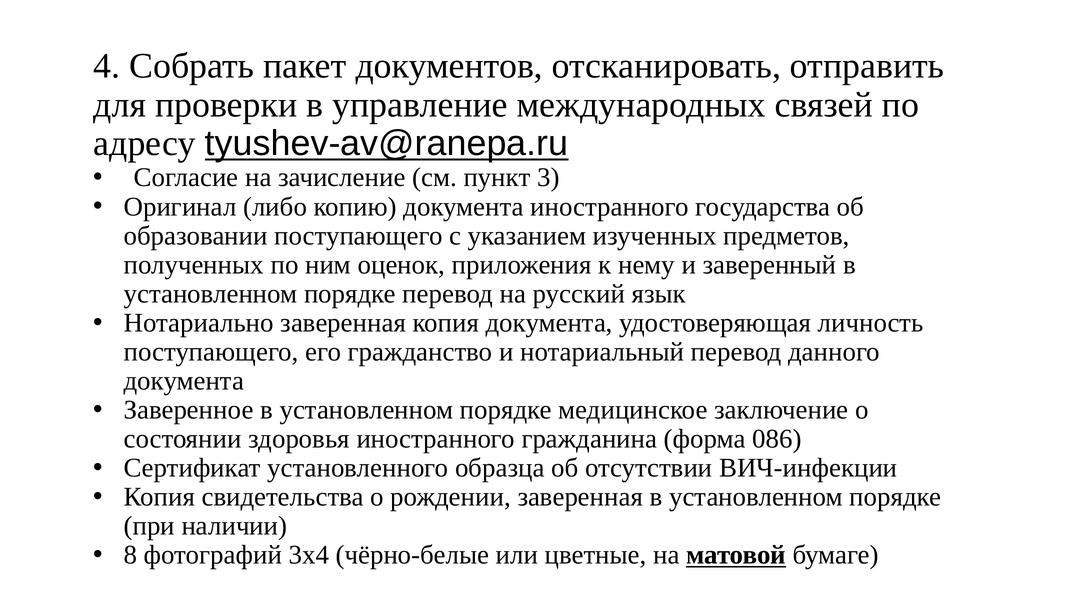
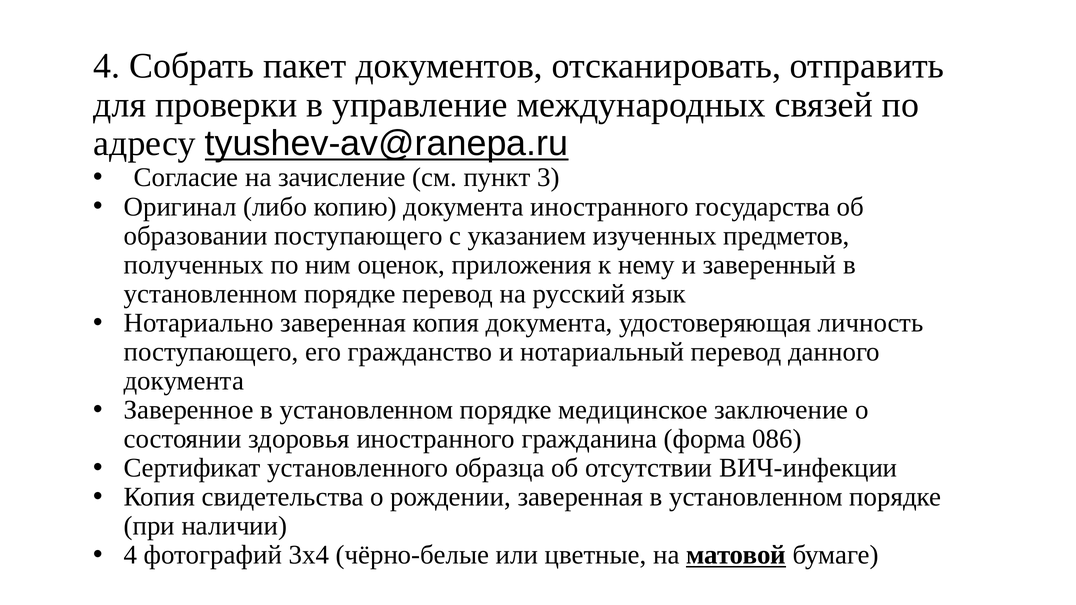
8: 8 -> 4 (130, 555)
